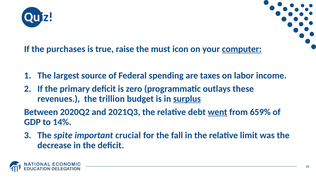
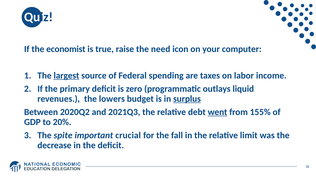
purchases: purchases -> economist (66, 49)
must: must -> need (161, 49)
computer underline: present -> none (242, 49)
largest underline: none -> present (66, 76)
these: these -> liquid (243, 89)
trillion: trillion -> lowers (112, 99)
659%: 659% -> 155% (260, 112)
14%: 14% -> 20% (62, 122)
